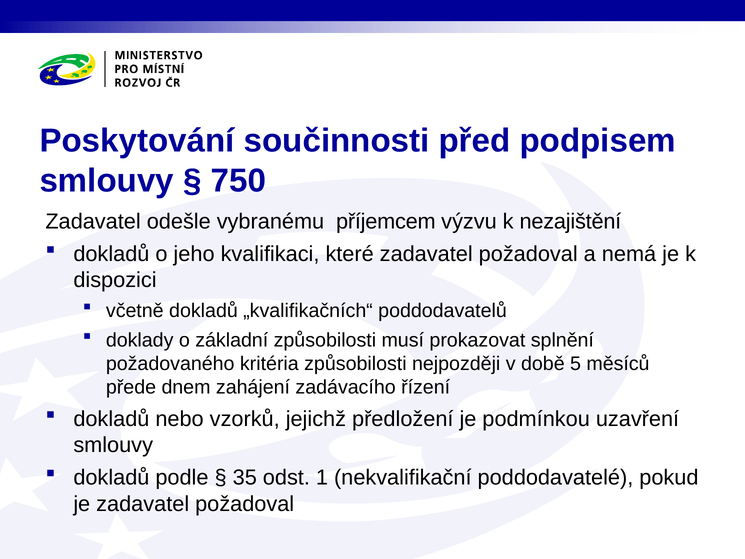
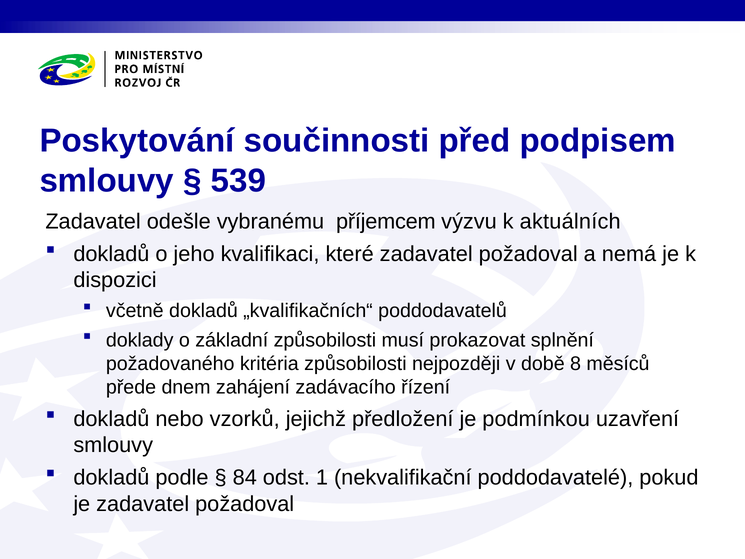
750: 750 -> 539 (238, 181)
nezajištění: nezajištění -> aktuálních (570, 221)
5: 5 -> 8 (576, 364)
35: 35 -> 84 (245, 478)
